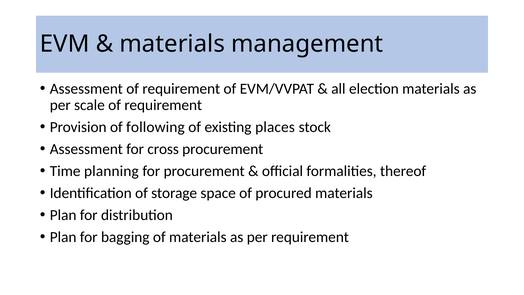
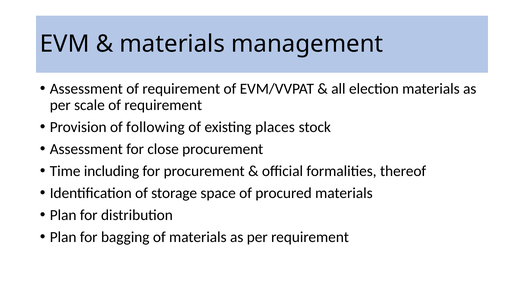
cross: cross -> close (163, 149)
planning: planning -> including (112, 171)
